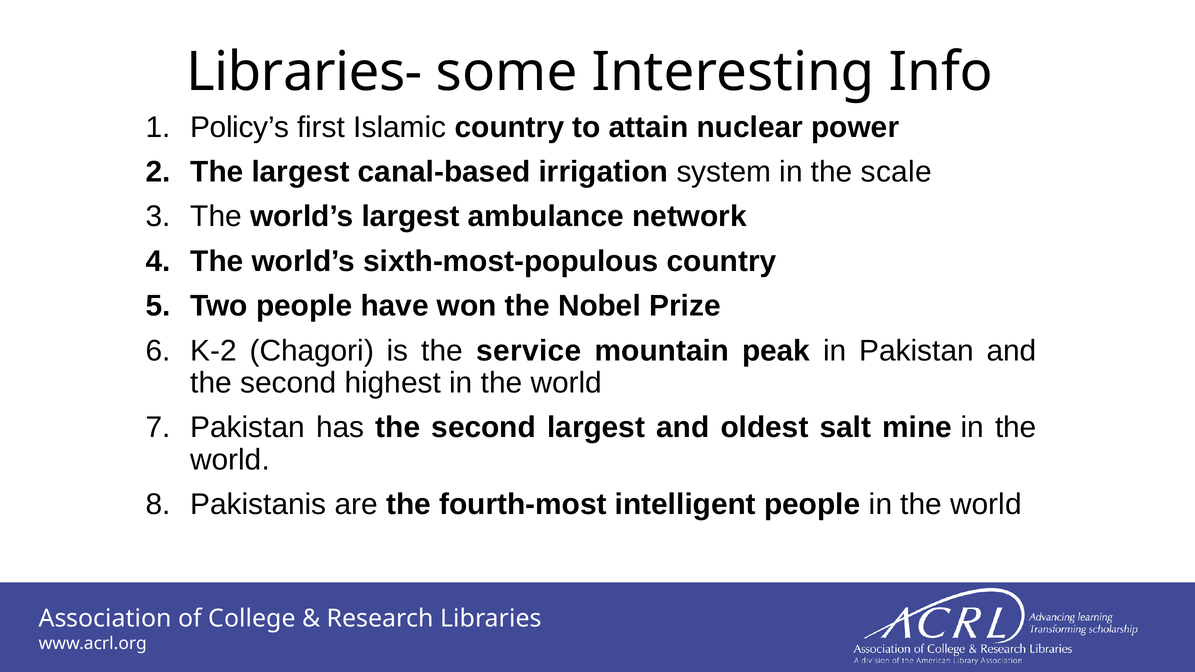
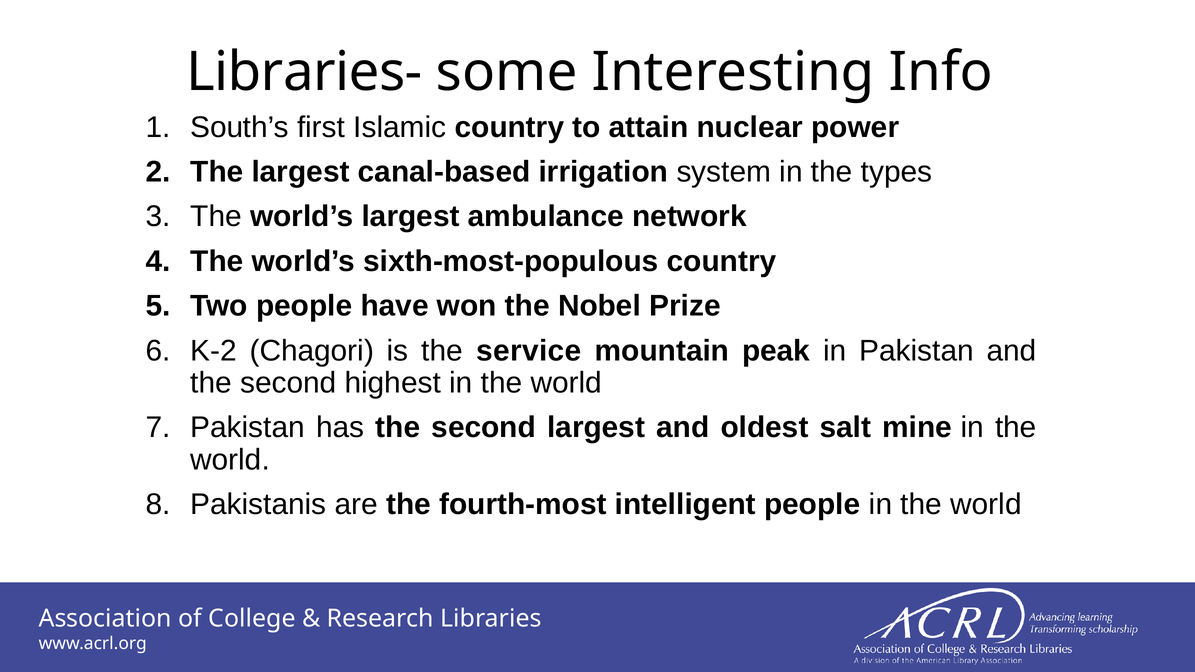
Policy’s: Policy’s -> South’s (240, 127)
scale: scale -> types (896, 172)
